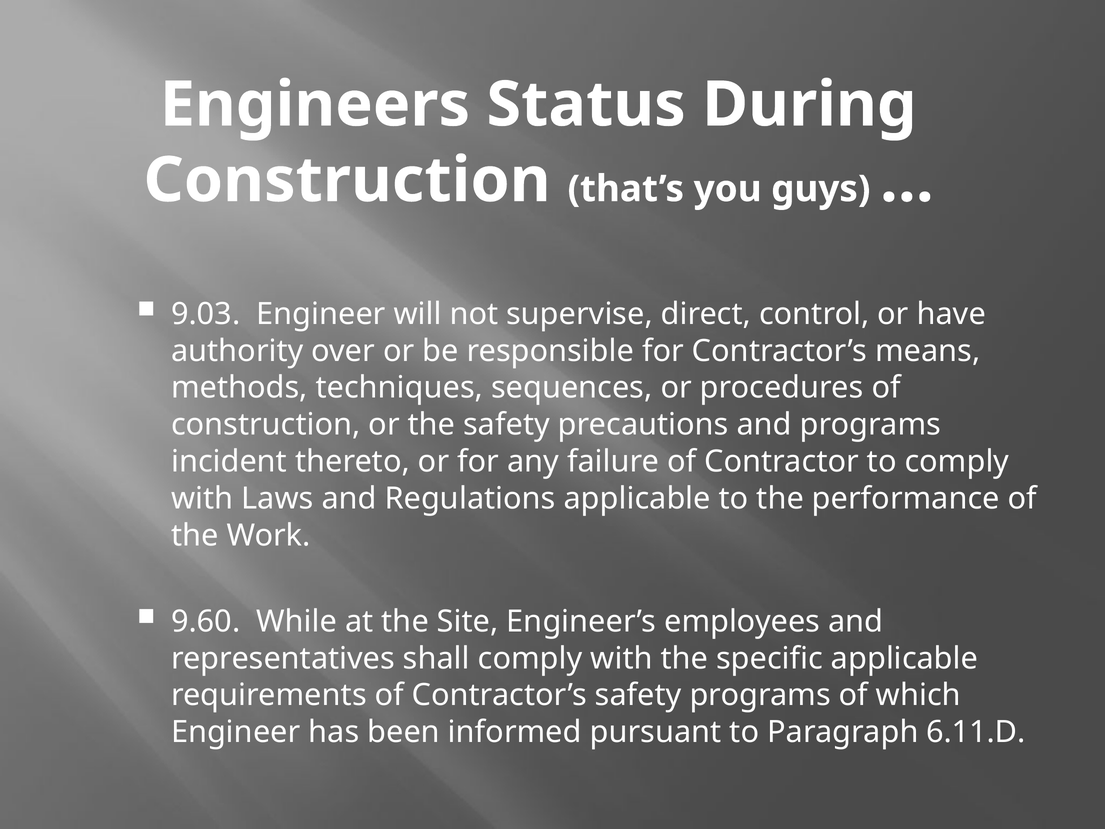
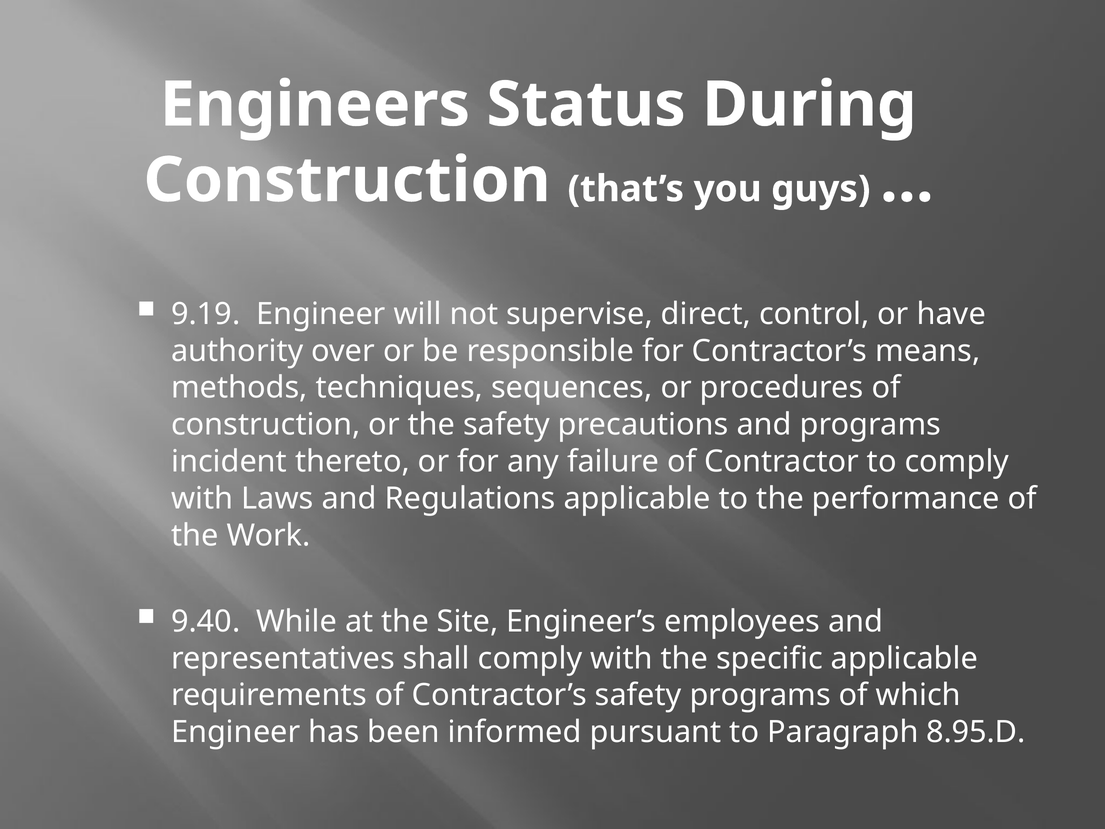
9.03: 9.03 -> 9.19 (206, 314)
9.60: 9.60 -> 9.40 (206, 621)
6.11.D: 6.11.D -> 8.95.D (976, 732)
